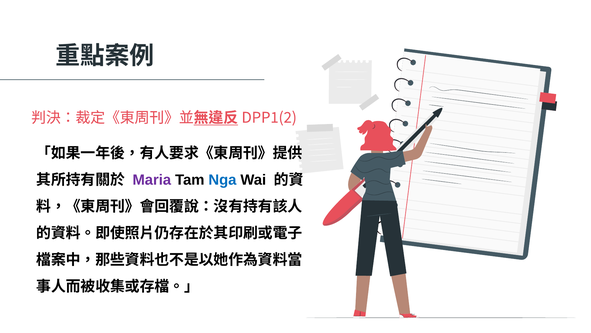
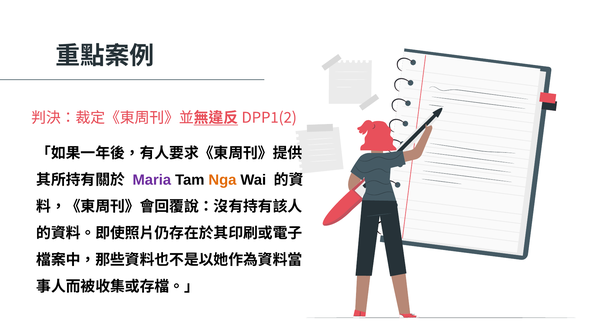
Nga colour: blue -> orange (222, 180)
